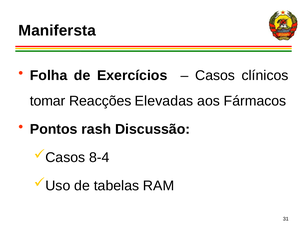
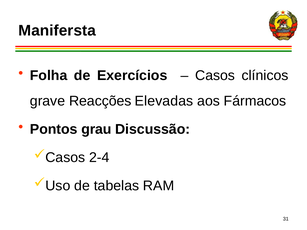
tomar: tomar -> grave (48, 101)
rash: rash -> grau (96, 129)
8-4: 8-4 -> 2-4 (99, 158)
